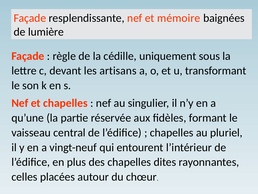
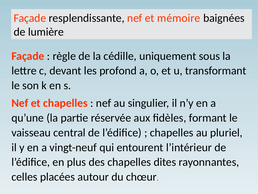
artisans: artisans -> profond (118, 71)
